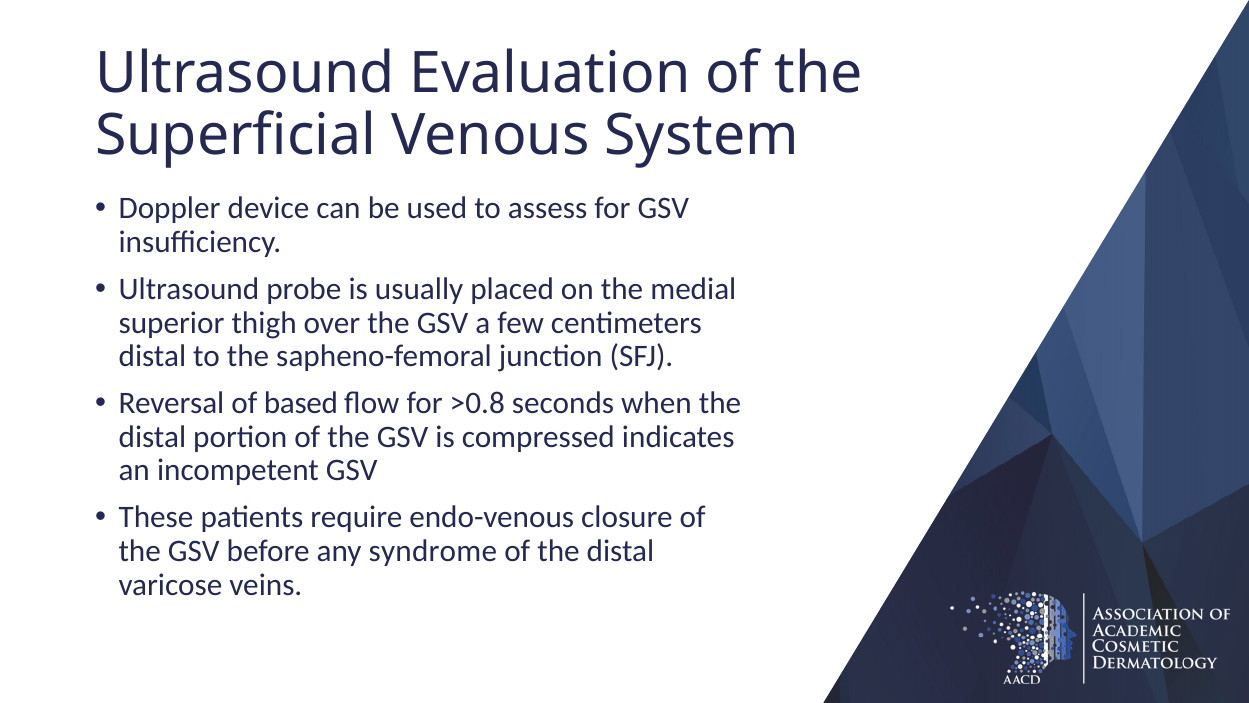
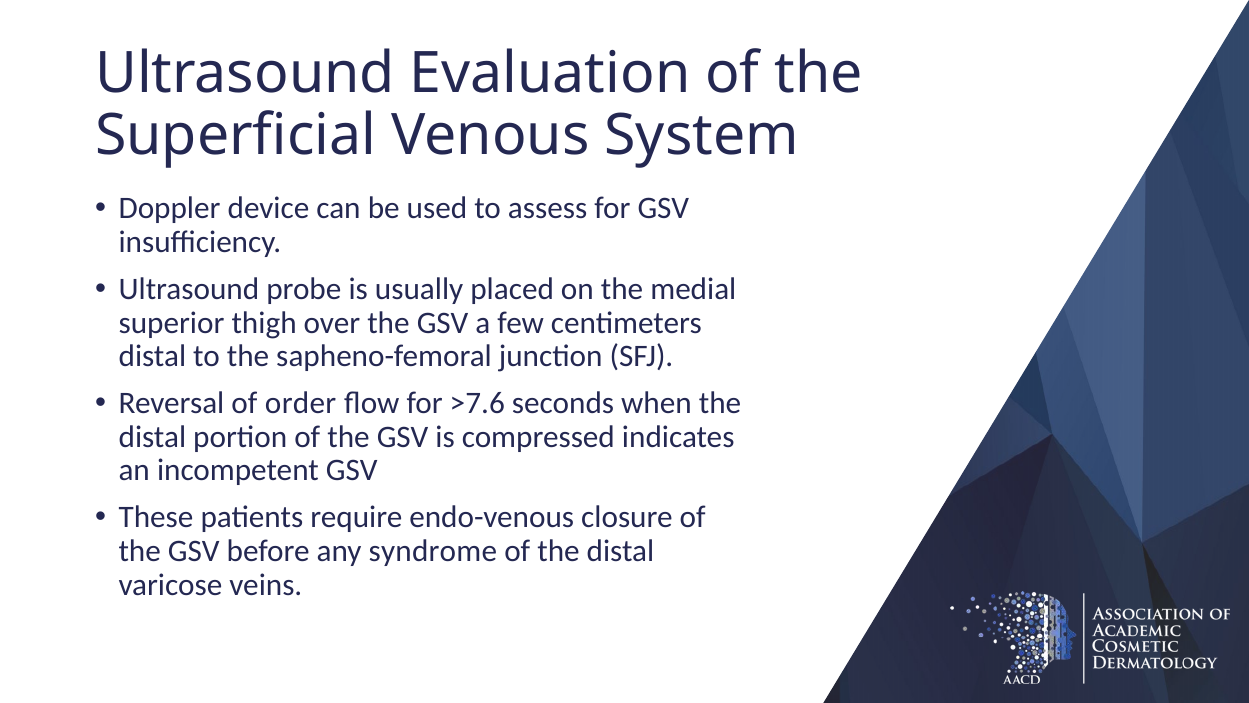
based: based -> order (301, 403)
>0.8: >0.8 -> >7.6 (477, 403)
